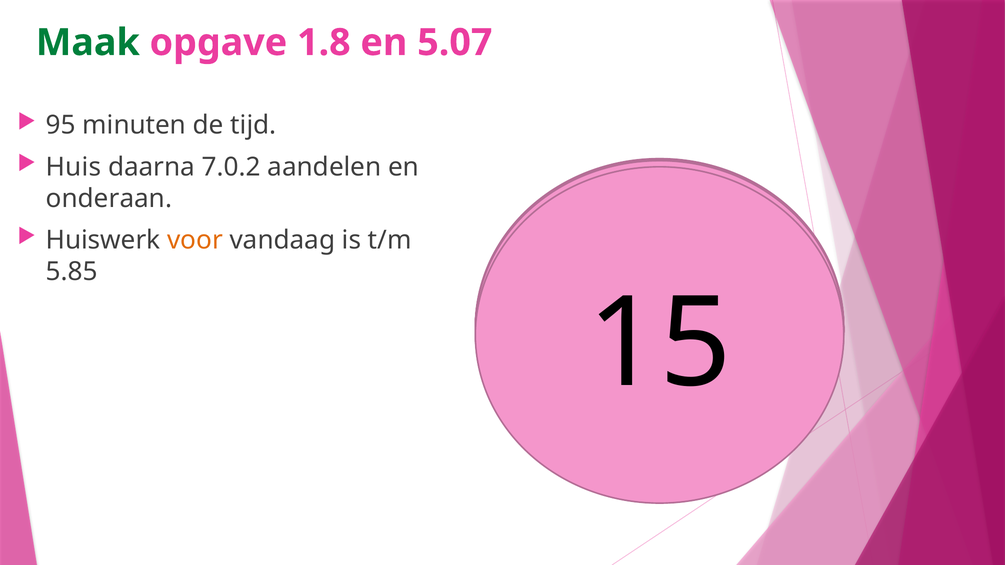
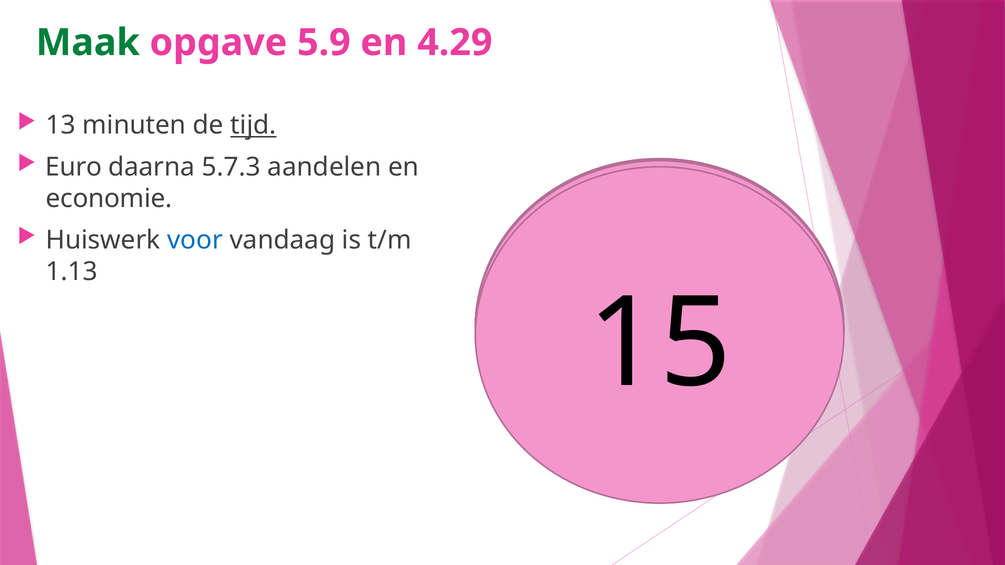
1.8: 1.8 -> 5.9 (324, 43)
5.07: 5.07 -> 4.29 (455, 43)
95: 95 -> 13 (61, 125)
tijd underline: none -> present (253, 125)
Huis: Huis -> Euro (74, 167)
7.0.2: 7.0.2 -> 5.7.3 (231, 167)
onderaan: onderaan -> economie (109, 199)
voor colour: orange -> blue (195, 240)
5.85: 5.85 -> 1.13 (72, 272)
